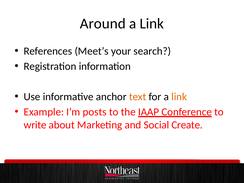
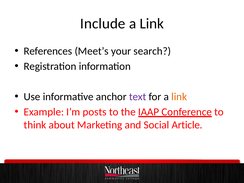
Around: Around -> Include (103, 24)
text colour: orange -> purple (138, 97)
write: write -> think (35, 125)
Create: Create -> Article (187, 125)
